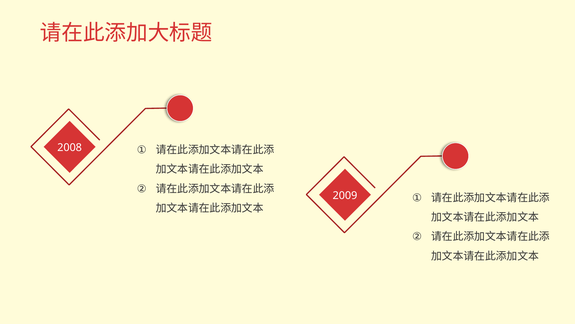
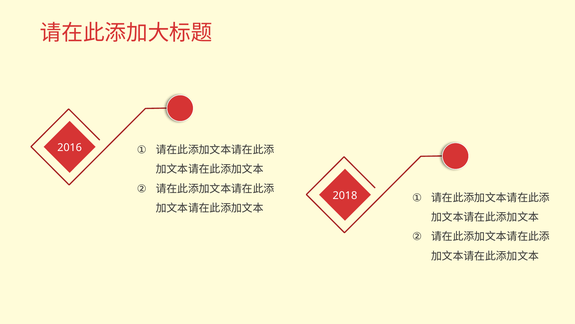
2008: 2008 -> 2016 (70, 147)
2009: 2009 -> 2018 (345, 195)
